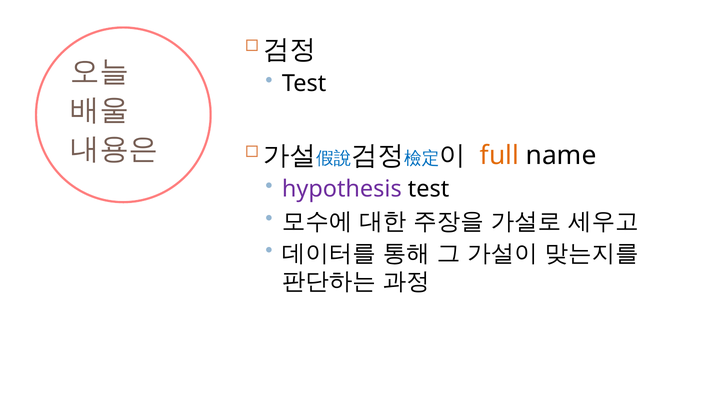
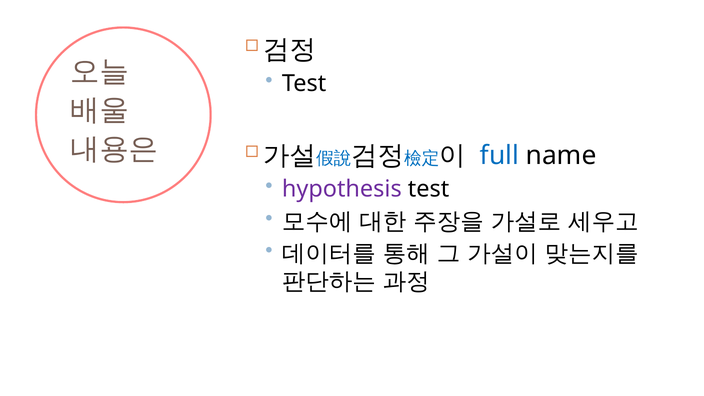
full colour: orange -> blue (499, 155)
